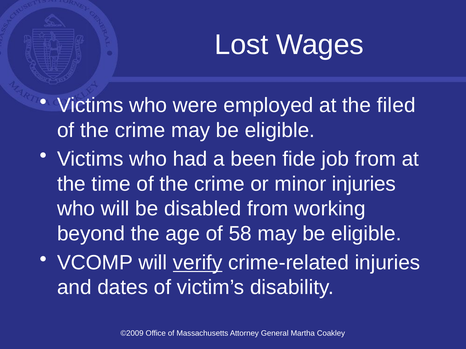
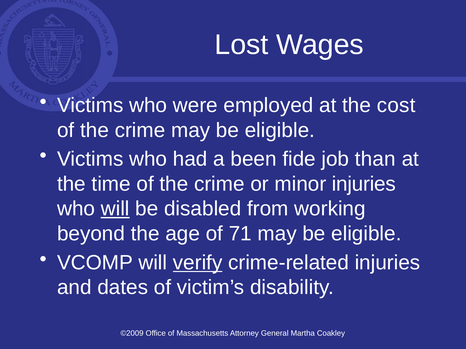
filed: filed -> cost (396, 106)
job from: from -> than (375, 159)
will underline: none -> present (115, 209)
58: 58 -> 71 (240, 234)
